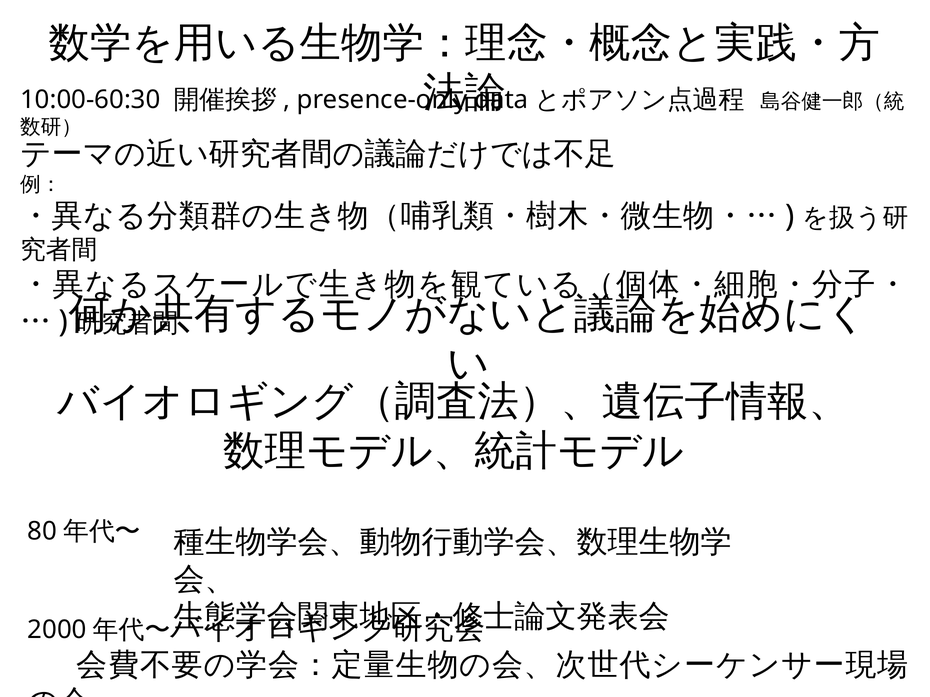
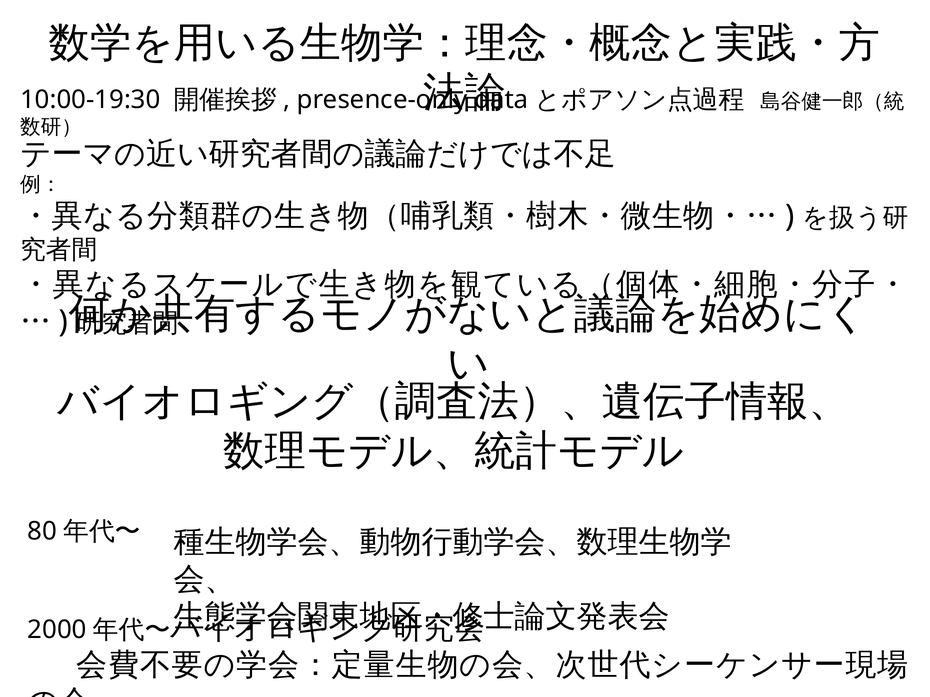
10:00-60:30: 10:00-60:30 -> 10:00-19:30 (90, 100)
